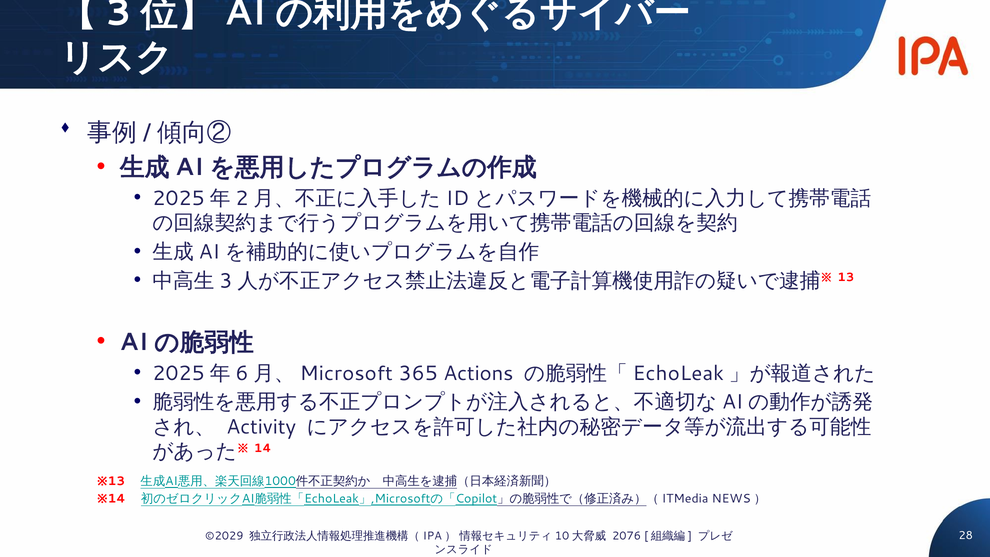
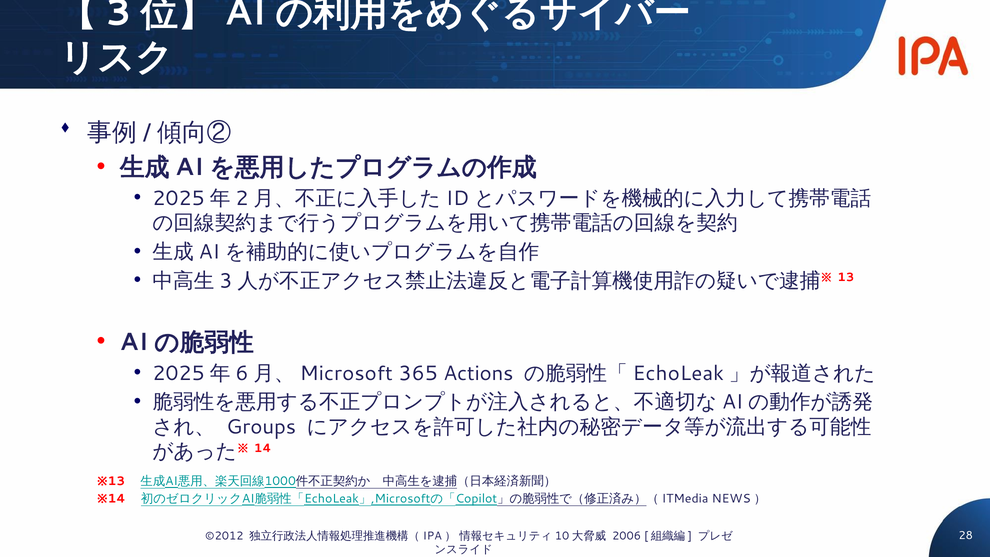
Activity: Activity -> Groups (261, 427)
©2029: ©2029 -> ©2012 (224, 536)
2076: 2076 -> 2006 (627, 536)
